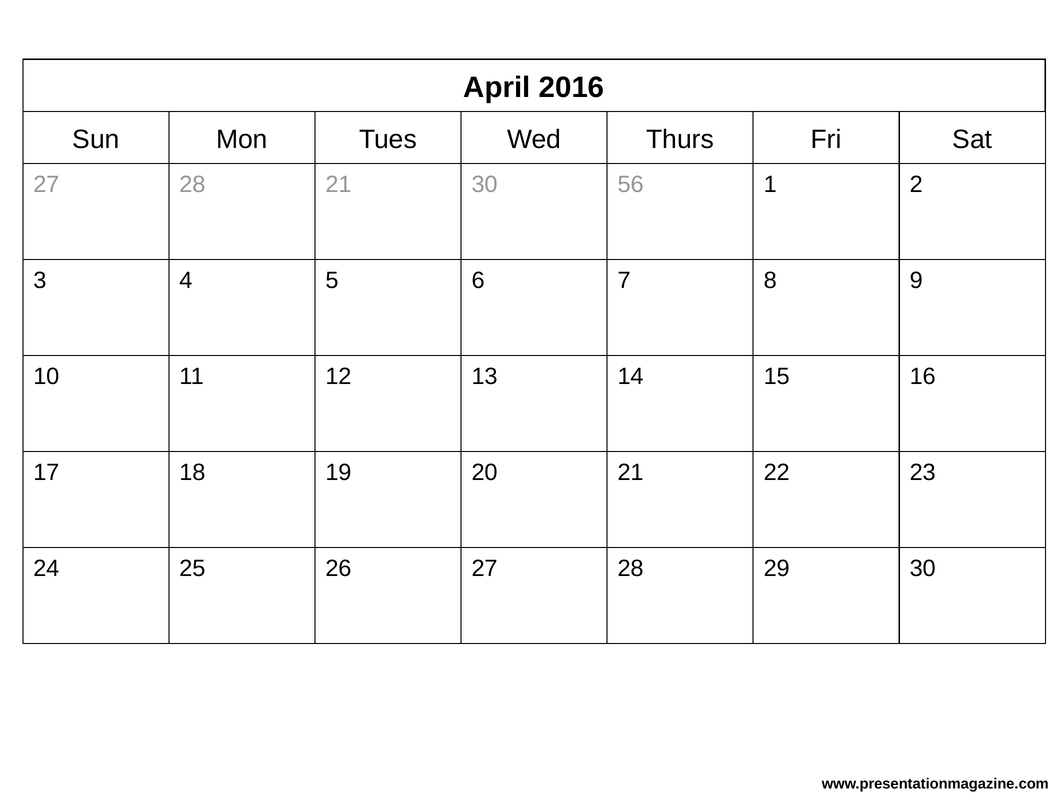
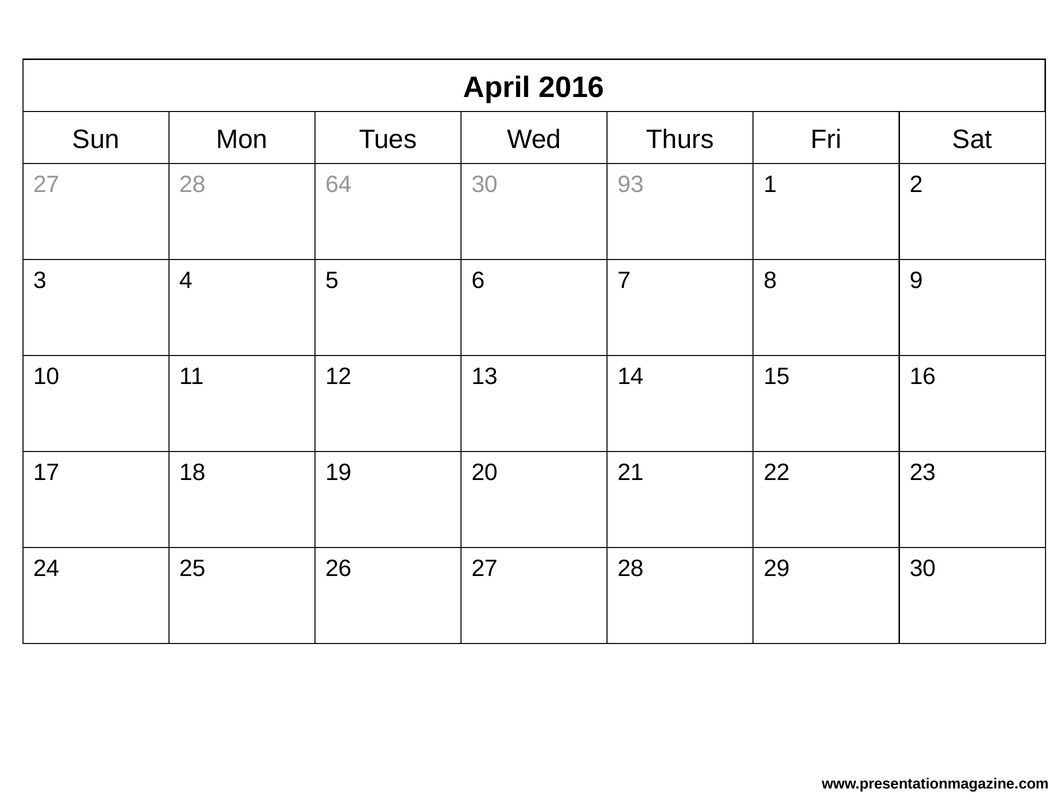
28 21: 21 -> 64 (338, 185)
56: 56 -> 93 (631, 185)
